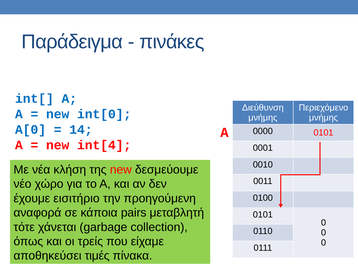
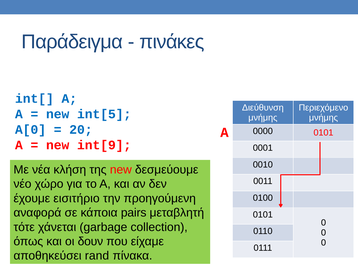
int[0: int[0 -> int[5 (104, 114)
14: 14 -> 20 (81, 129)
int[4: int[4 -> int[9 (104, 145)
τρείς: τρείς -> δουν (90, 241)
τιμές: τιμές -> rand (97, 255)
